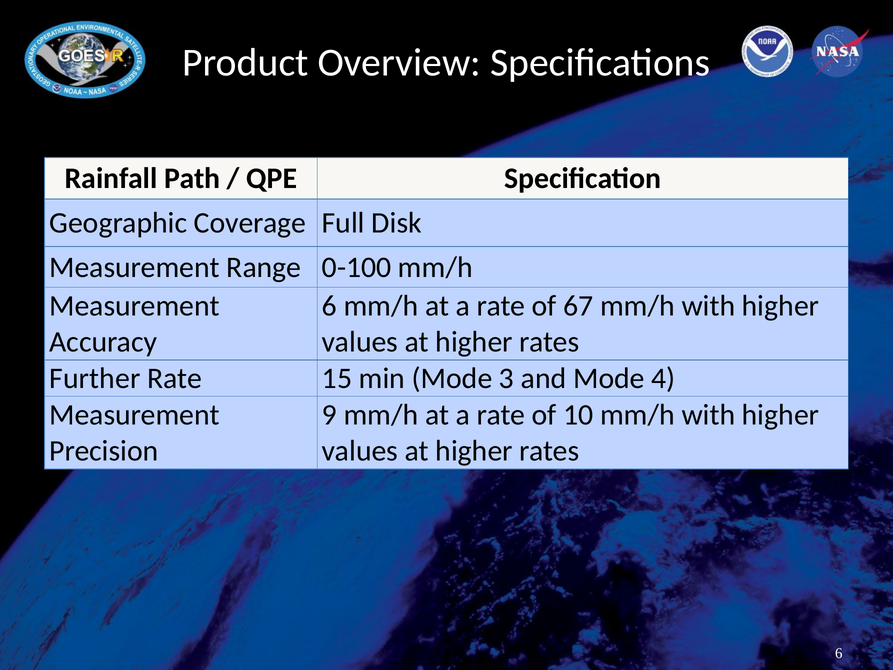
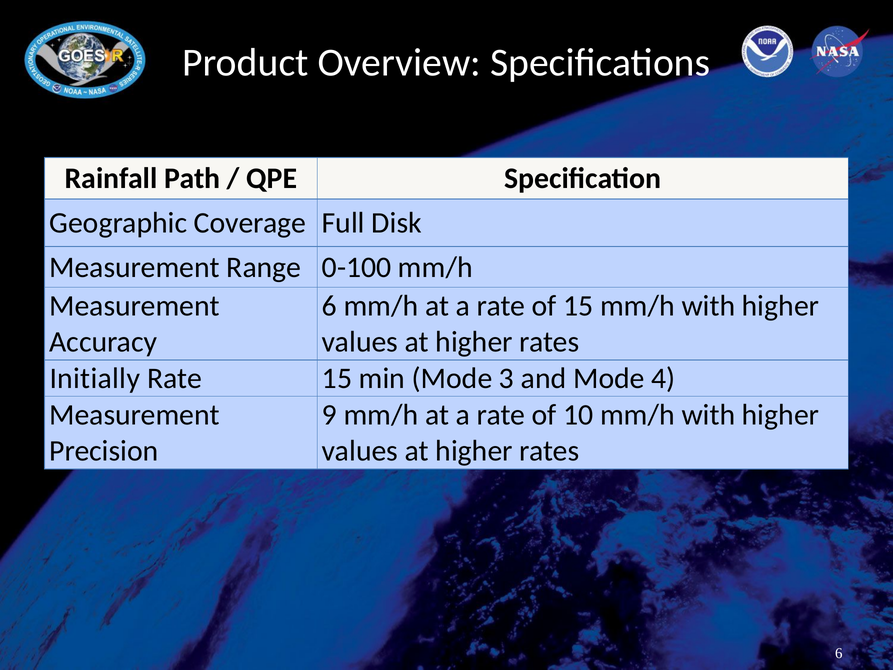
of 67: 67 -> 15 (578, 306)
Further: Further -> Initially (95, 378)
